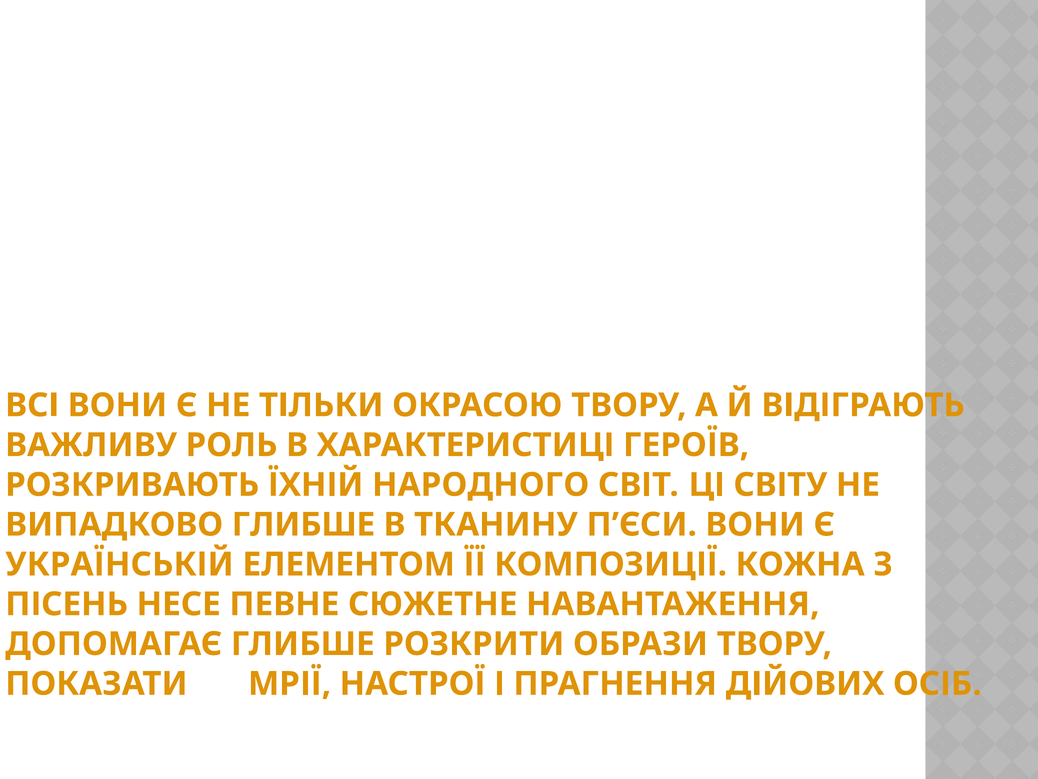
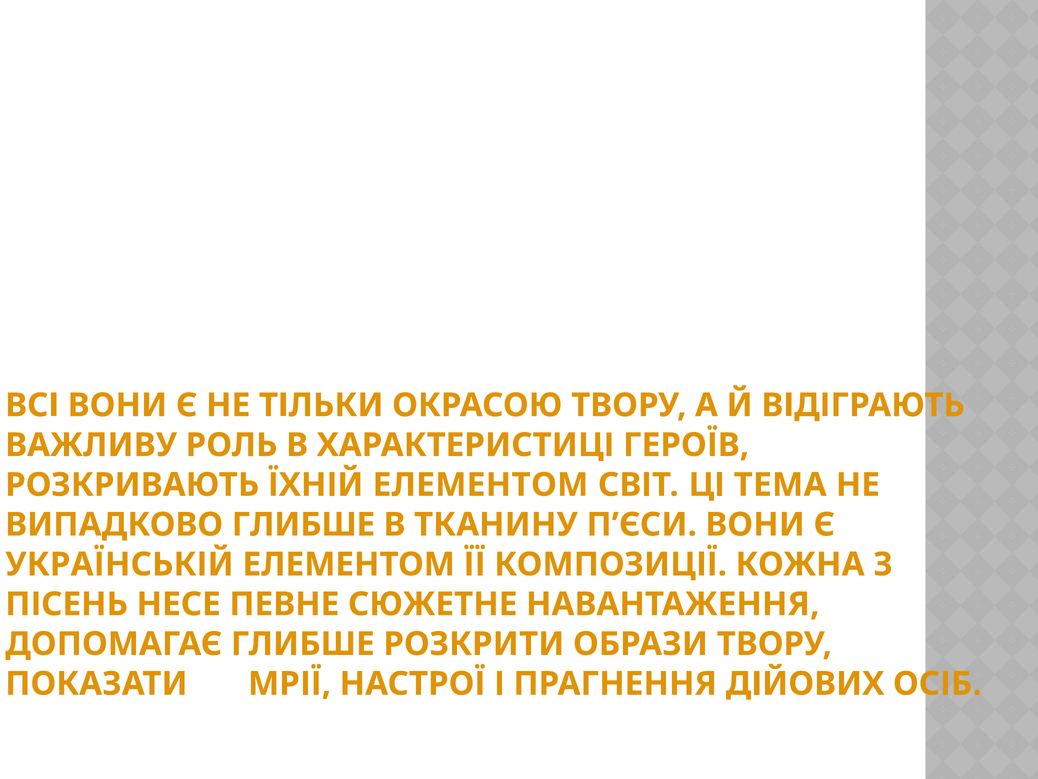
ЇХНІЙ НАРОДНОГО: НАРОДНОГО -> ЕЛЕМЕНТОМ (481, 485)
СВІТУ: СВІТУ -> ТЕМА (780, 485)
